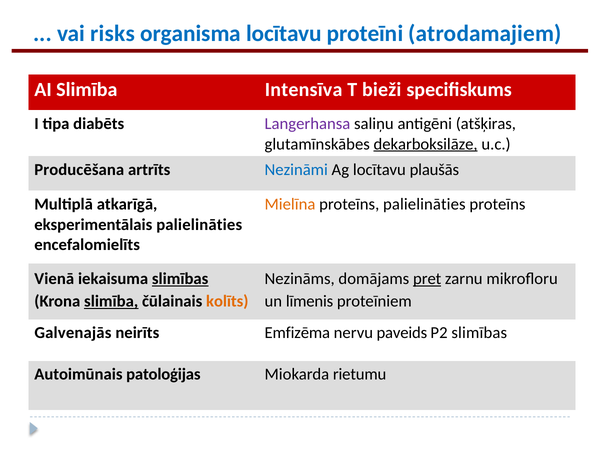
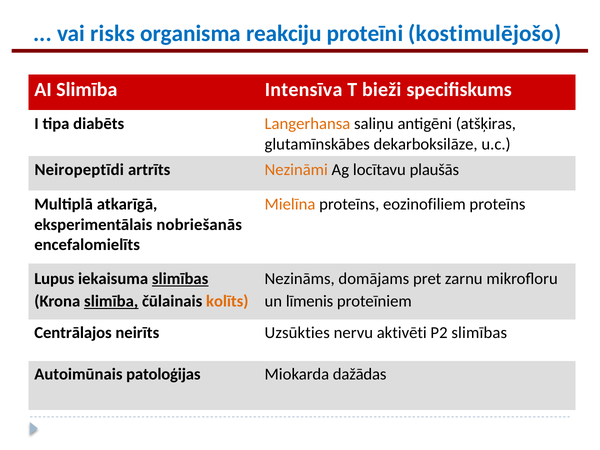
organisma locītavu: locītavu -> reakciju (284, 33)
atrodamajiem: atrodamajiem -> kostimulējošo (485, 33)
Langerhansa colour: purple -> orange (307, 124)
dekarboksilāze underline: present -> none (426, 144)
Producēšana: Producēšana -> Neiropeptīdi (79, 170)
Nezināmi colour: blue -> orange (296, 170)
proteīns palielināties: palielināties -> eozinofiliem (424, 204)
eksperimentālais palielināties: palielināties -> nobriešanās (199, 225)
Vienā: Vienā -> Lupus (54, 279)
pret underline: present -> none (427, 279)
Galvenajās: Galvenajās -> Centrālajos (73, 333)
Emfizēma: Emfizēma -> Uzsūkties (297, 333)
paveids: paveids -> aktivēti (402, 333)
rietumu: rietumu -> dažādas (360, 374)
